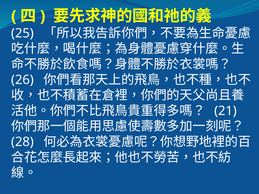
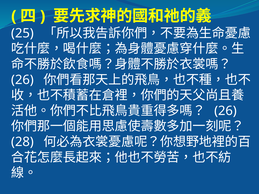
21: 21 -> 26 (226, 111)
